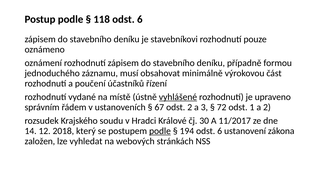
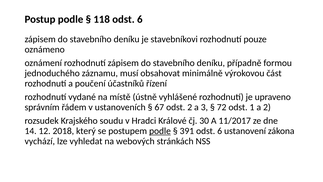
vyhlášené underline: present -> none (178, 97)
194: 194 -> 391 (187, 131)
založen: založen -> vychází (40, 141)
